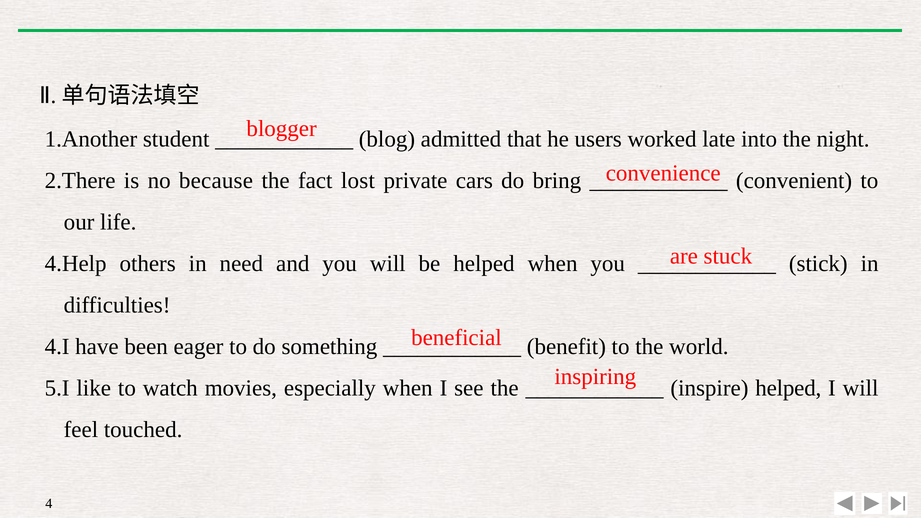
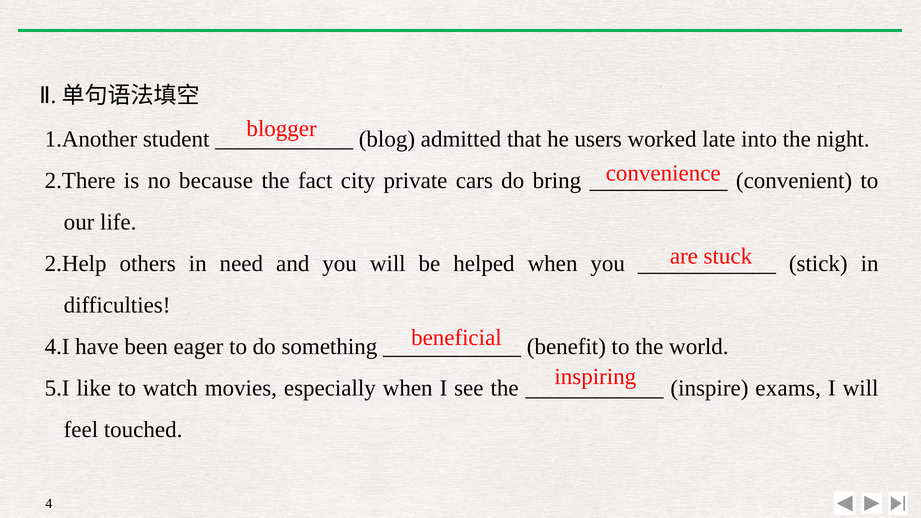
lost: lost -> city (358, 181)
4.Help: 4.Help -> 2.Help (76, 264)
inspire helped: helped -> exams (788, 388)
